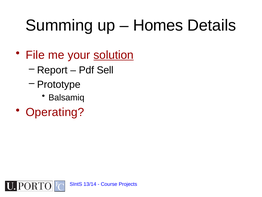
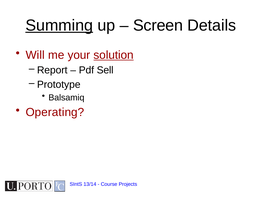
Summing underline: none -> present (59, 25)
Homes: Homes -> Screen (158, 25)
File: File -> Will (35, 55)
